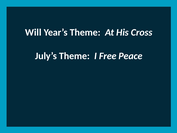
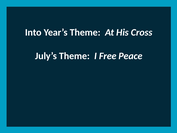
Will: Will -> Into (33, 32)
